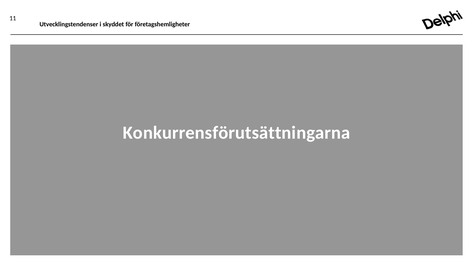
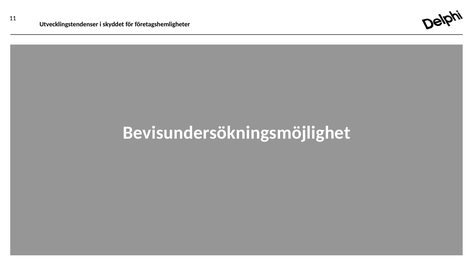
Konkurrensförutsättningarna: Konkurrensförutsättningarna -> Bevisundersökningsmöjlighet (237, 133)
